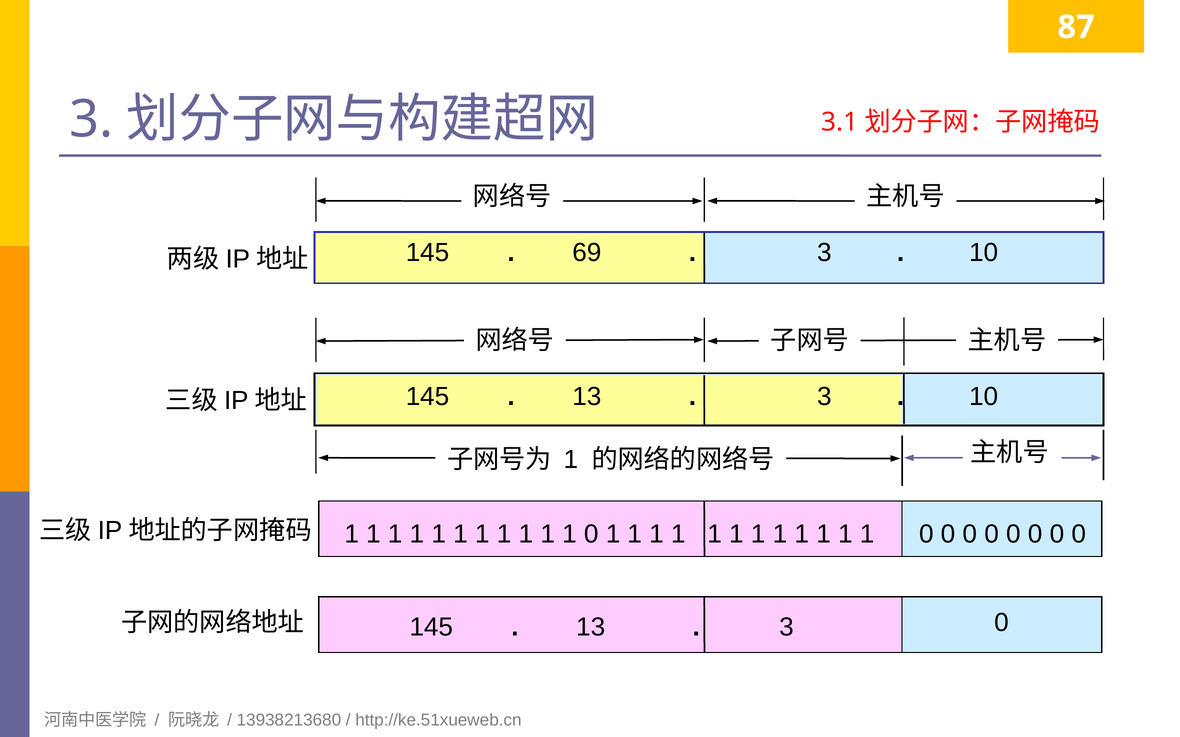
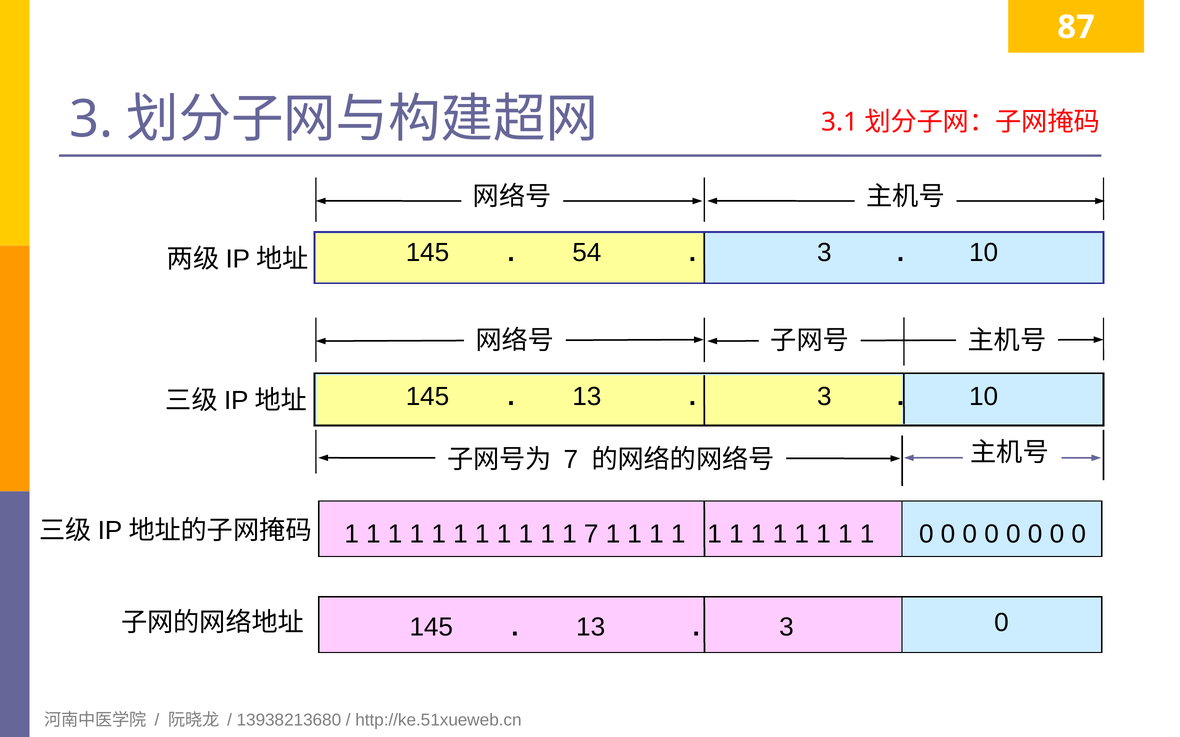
69: 69 -> 54 (587, 253)
1: 1 -> 7 (571, 460)
0: 0 -> 7 (591, 535)
